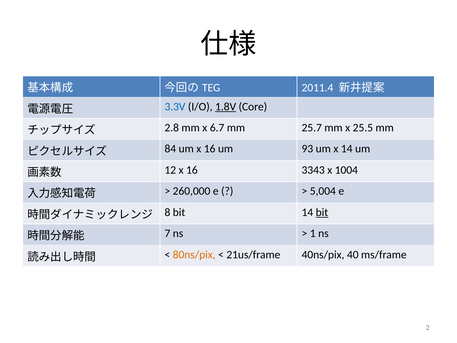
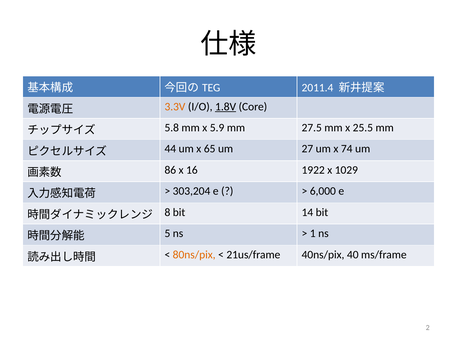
3.3V colour: blue -> orange (175, 107)
2.8: 2.8 -> 5.8 (172, 128)
6.7: 6.7 -> 5.9 (217, 128)
25.7: 25.7 -> 27.5 (312, 128)
84: 84 -> 44 (170, 149)
um x 16: 16 -> 65 (210, 149)
93: 93 -> 27 (307, 149)
x 14: 14 -> 74 (347, 149)
12: 12 -> 86 (170, 170)
3343: 3343 -> 1922 (313, 170)
1004: 1004 -> 1029 (346, 170)
260,000: 260,000 -> 303,204 (192, 191)
5,004: 5,004 -> 6,000 (323, 191)
bit underline: present -> none (322, 212)
7: 7 -> 5 (167, 233)
